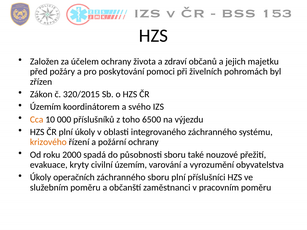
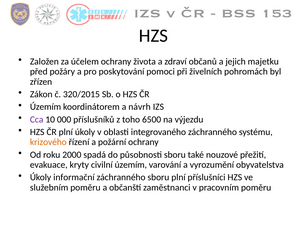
svého: svého -> návrh (140, 107)
Cca colour: orange -> purple (37, 120)
operačních: operačních -> informační (74, 178)
